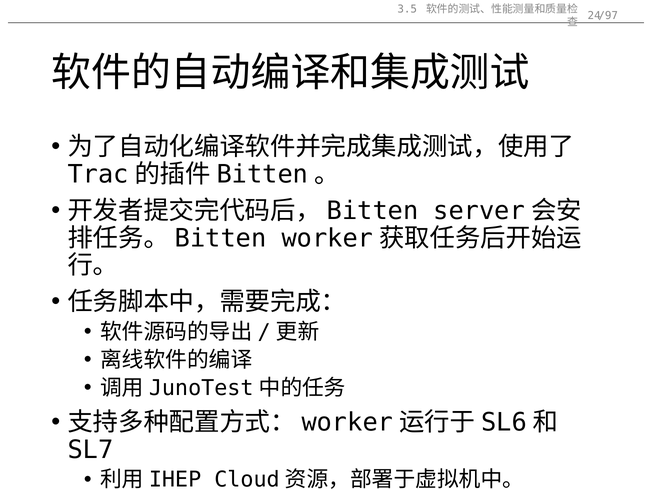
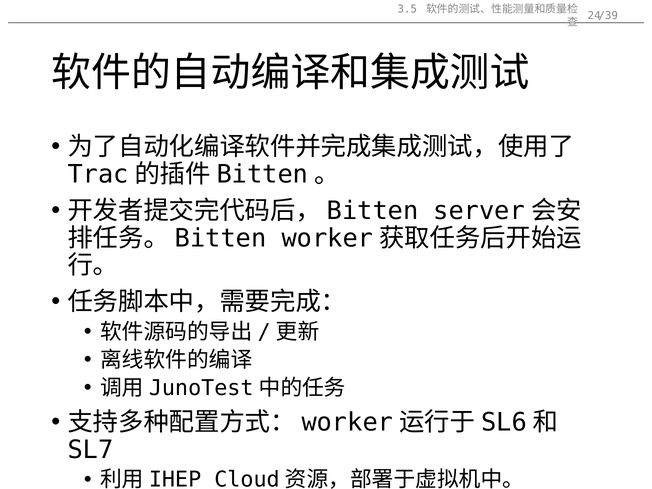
/97: /97 -> /39 (608, 16)
